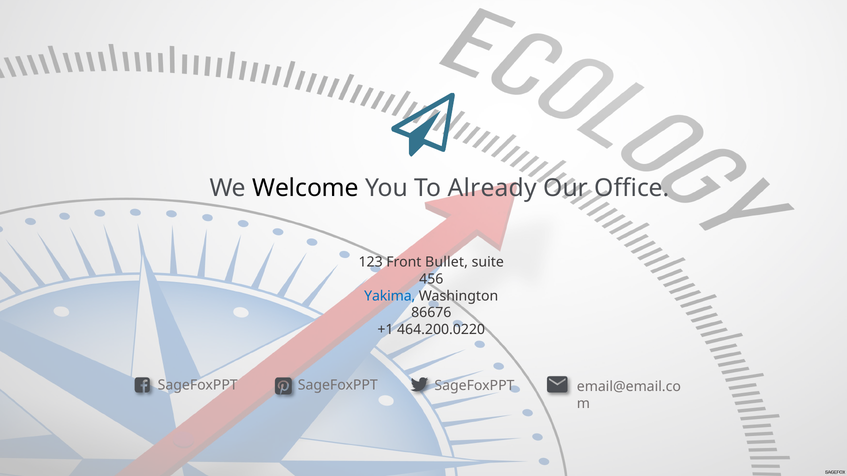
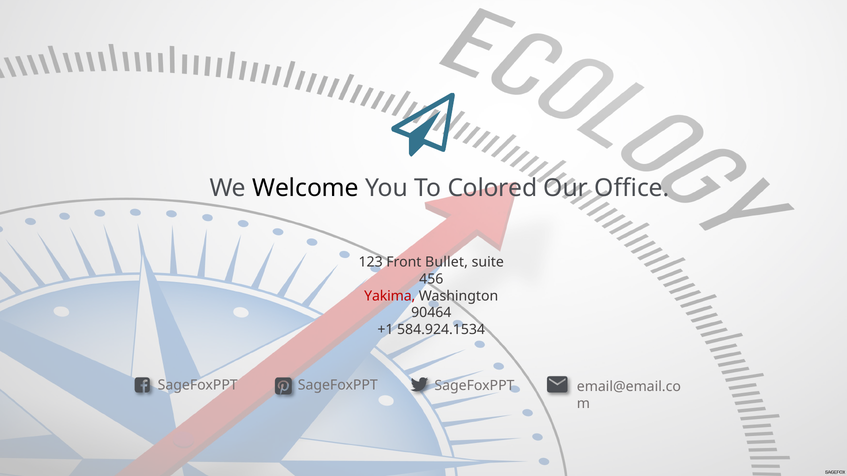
Already: Already -> Colored (492, 188)
Yakima colour: blue -> red (390, 296)
86676: 86676 -> 90464 (431, 313)
464.200.0220: 464.200.0220 -> 584.924.1534 (441, 330)
